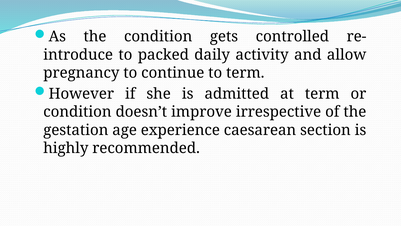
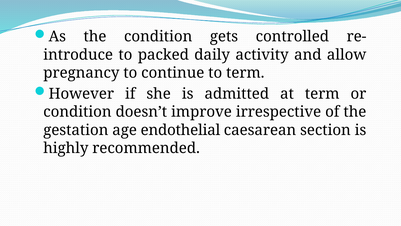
experience: experience -> endothelial (180, 130)
